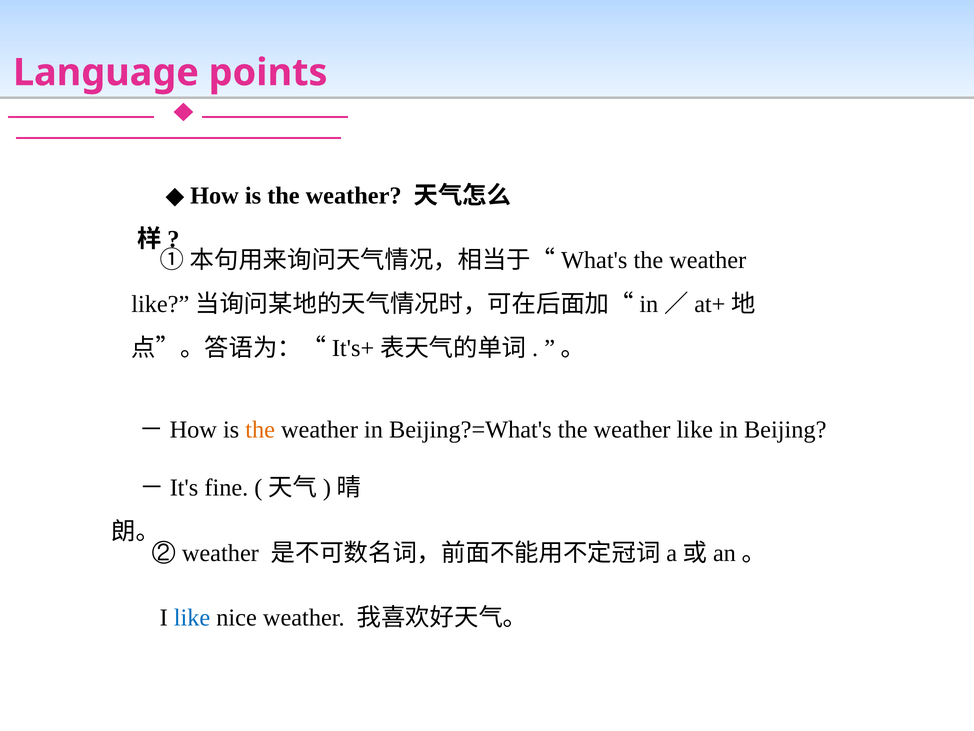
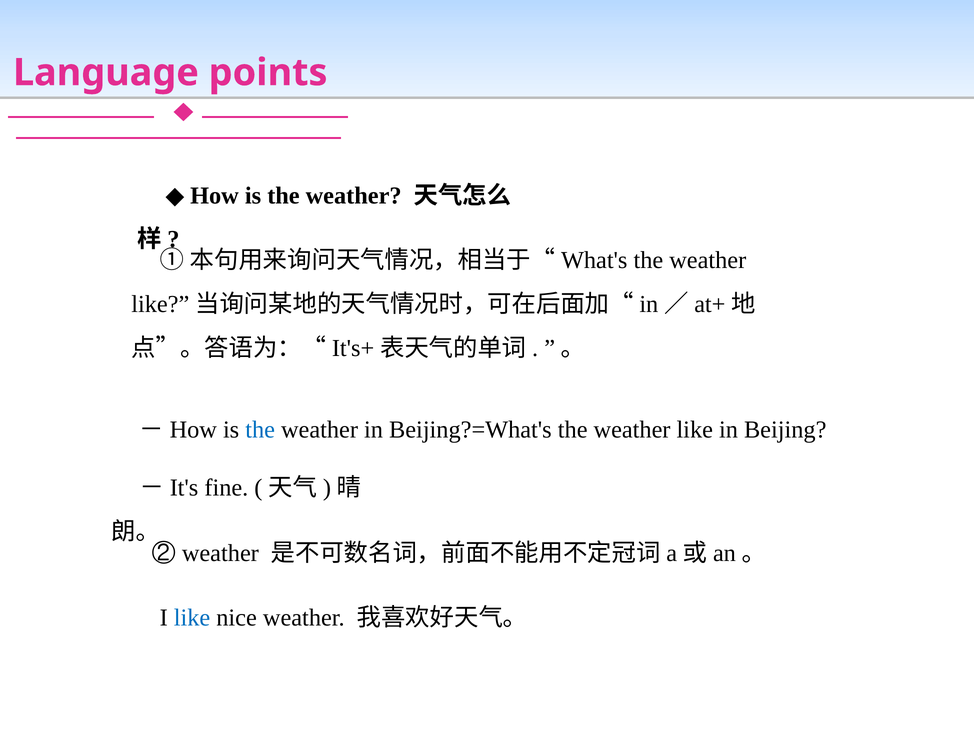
the colour: orange -> blue (260, 430)
